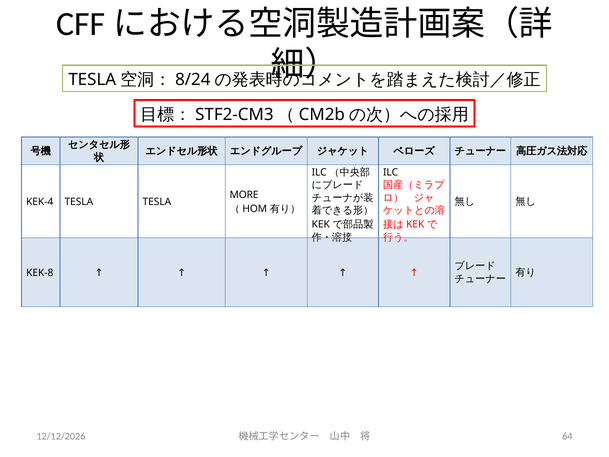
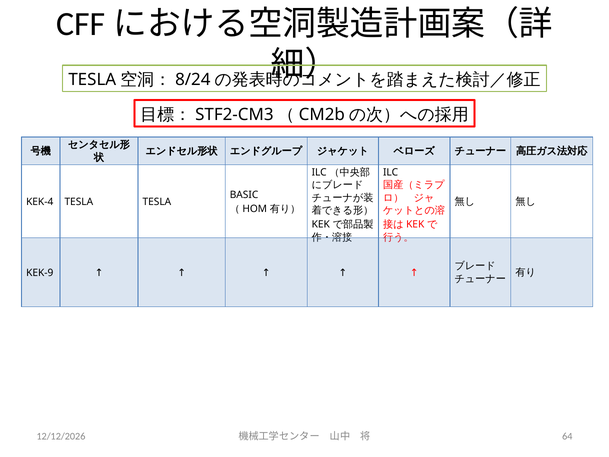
MORE: MORE -> BASIC (244, 195)
KEK-8: KEK-8 -> KEK-9 (40, 273)
